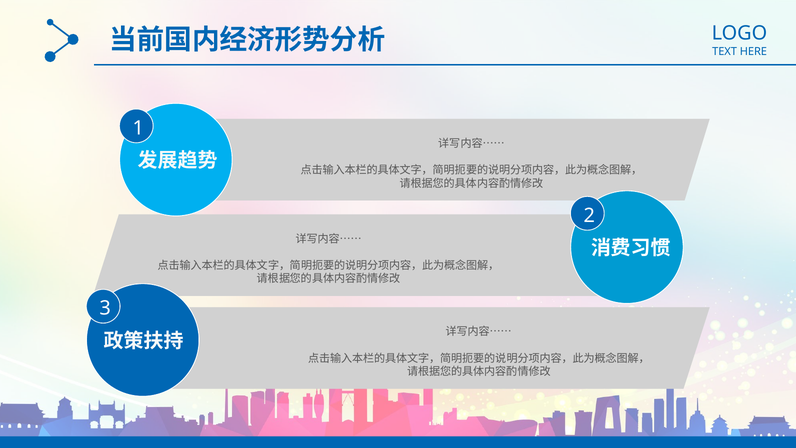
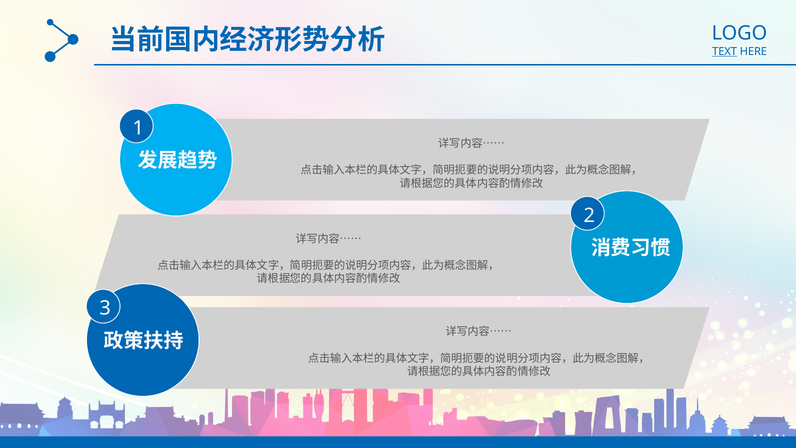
TEXT underline: none -> present (725, 51)
